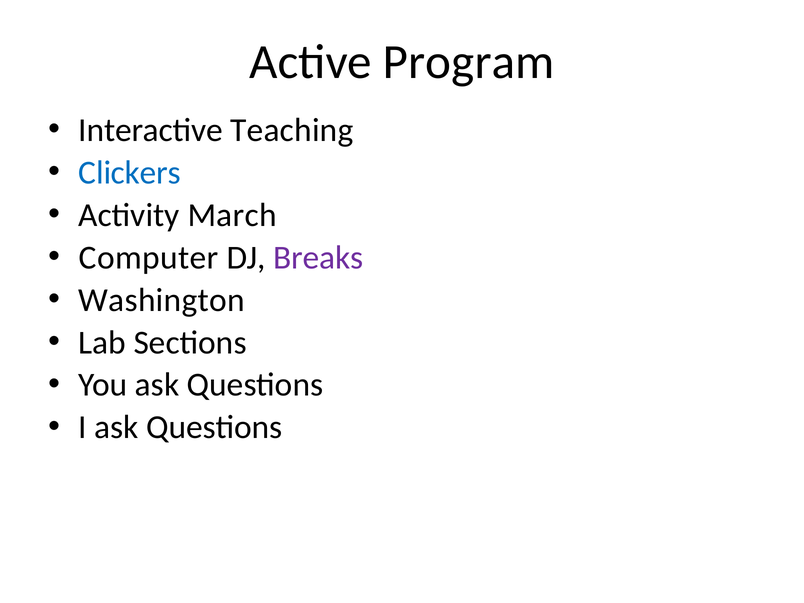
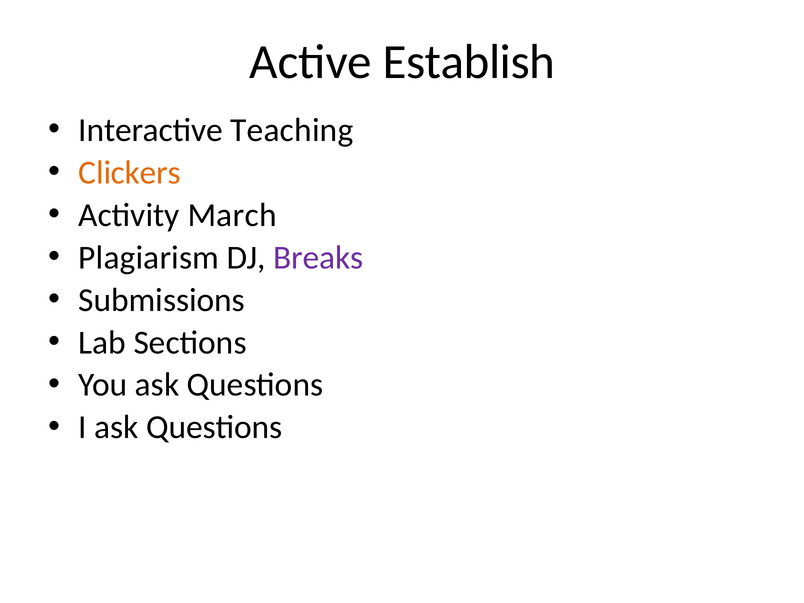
Program: Program -> Establish (469, 62)
Clickers colour: blue -> orange (130, 173)
Computer: Computer -> Plagiarism (149, 258)
Washington: Washington -> Submissions (162, 300)
